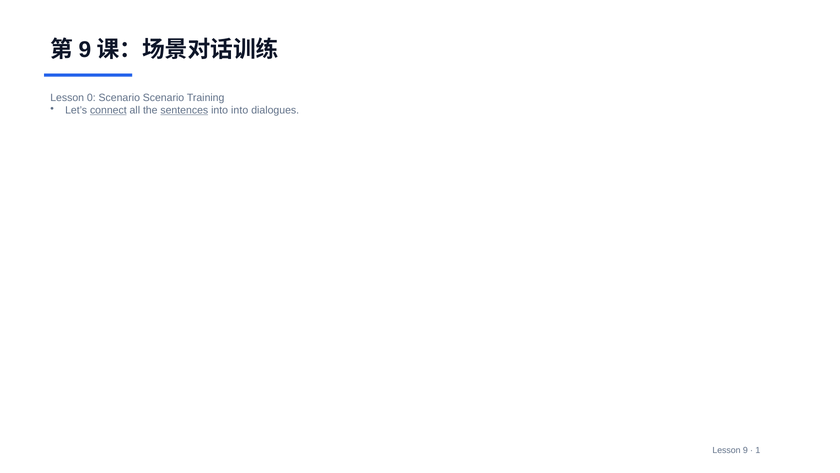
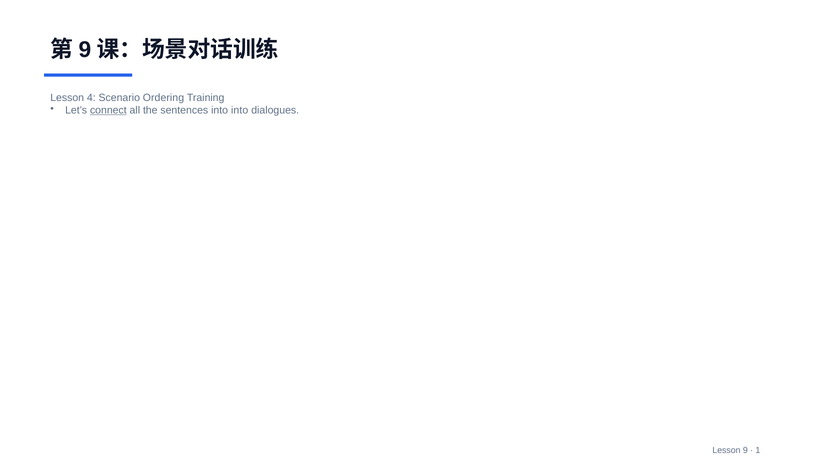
0: 0 -> 4 (91, 98)
Scenario Scenario: Scenario -> Ordering (163, 98)
sentences underline: present -> none (184, 110)
